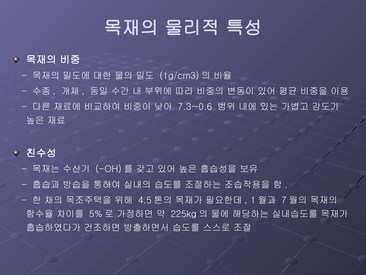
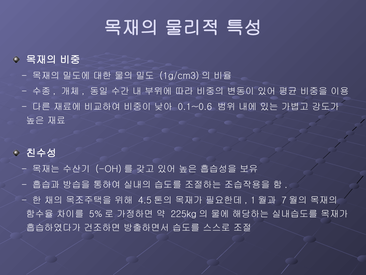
7.3~0.6: 7.3~0.6 -> 0.1~0.6 (195, 107)
